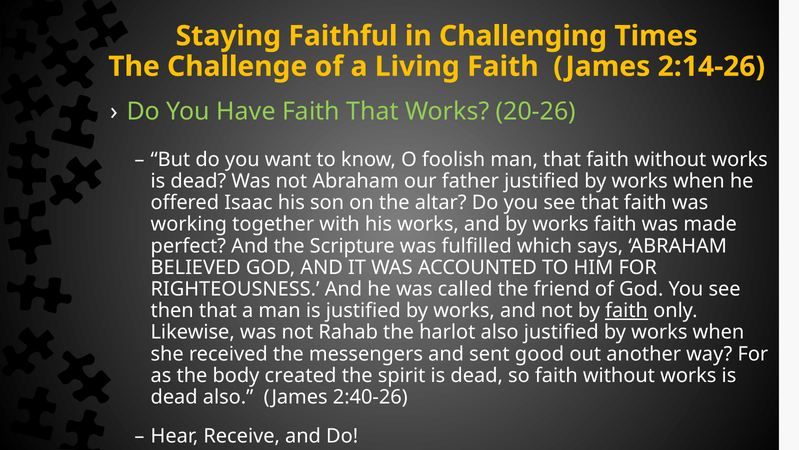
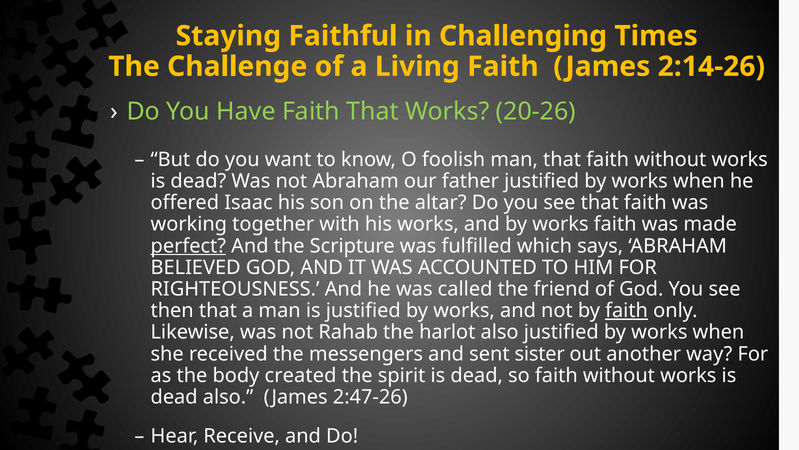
perfect underline: none -> present (188, 246)
good: good -> sister (540, 354)
2:40-26: 2:40-26 -> 2:47-26 (370, 397)
